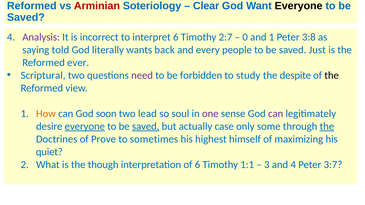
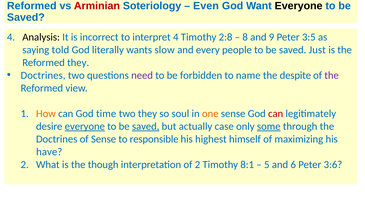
Clear: Clear -> Even (206, 6)
Analysis colour: purple -> black (41, 37)
interpret 6: 6 -> 4 (176, 37)
2:7: 2:7 -> 2:8 (226, 37)
0: 0 -> 8 (245, 37)
and 1: 1 -> 9 (272, 37)
3:8: 3:8 -> 3:5 (309, 37)
back: back -> slow (165, 50)
Reformed ever: ever -> they (78, 63)
Scriptural: Scriptural -> Doctrines (43, 75)
study: study -> name (248, 75)
the colour: black -> purple (332, 75)
soon: soon -> time (106, 114)
two lead: lead -> they (147, 114)
one colour: purple -> orange (210, 114)
can colour: purple -> red (276, 114)
some underline: none -> present (269, 127)
the underline: present -> none (327, 127)
of Prove: Prove -> Sense (104, 139)
sometimes: sometimes -> responsible (154, 139)
quiet: quiet -> have (49, 152)
of 6: 6 -> 2 (197, 165)
1:1: 1:1 -> 8:1 (247, 165)
3: 3 -> 5 (267, 165)
and 4: 4 -> 6 (293, 165)
3:7: 3:7 -> 3:6 (333, 165)
